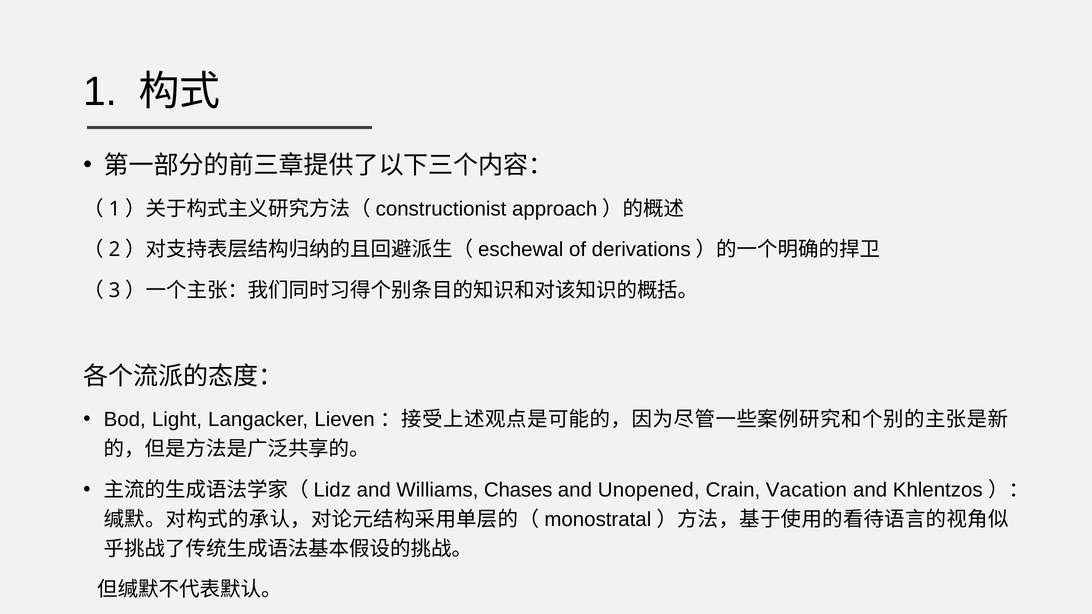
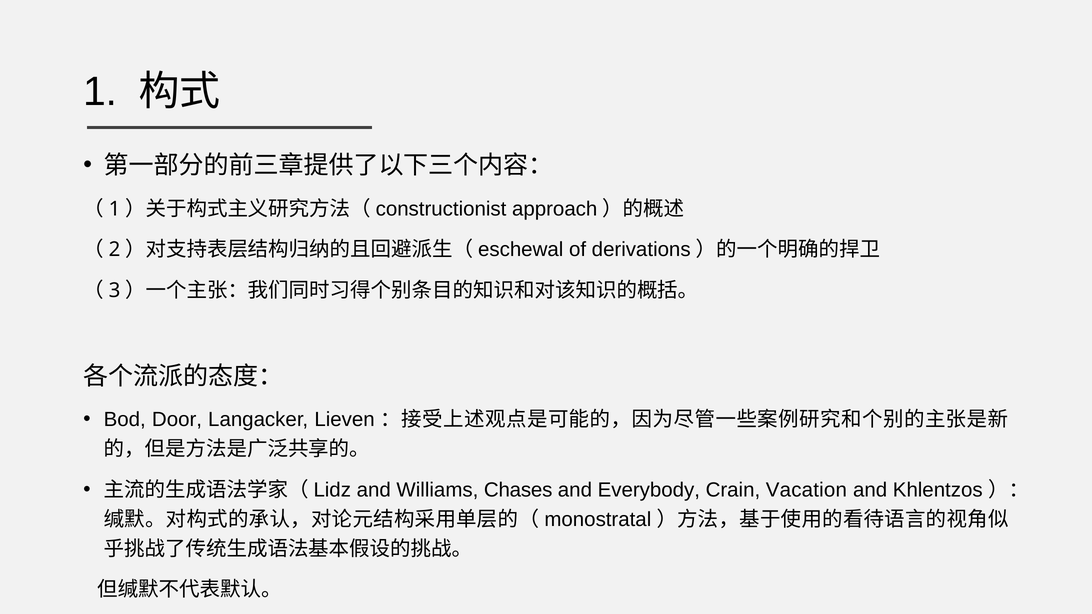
Light: Light -> Door (177, 420)
Unopened: Unopened -> Everybody (649, 490)
